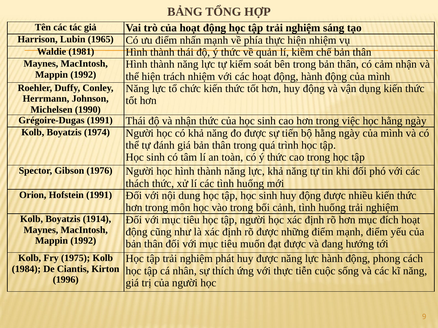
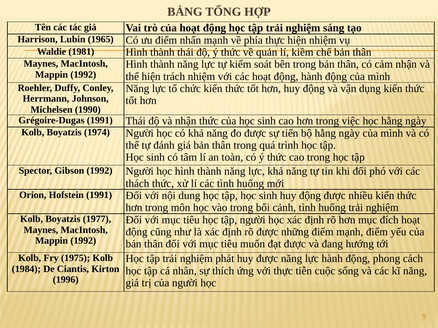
Gibson 1976: 1976 -> 1992 (100, 171)
1914: 1914 -> 1977 (97, 219)
